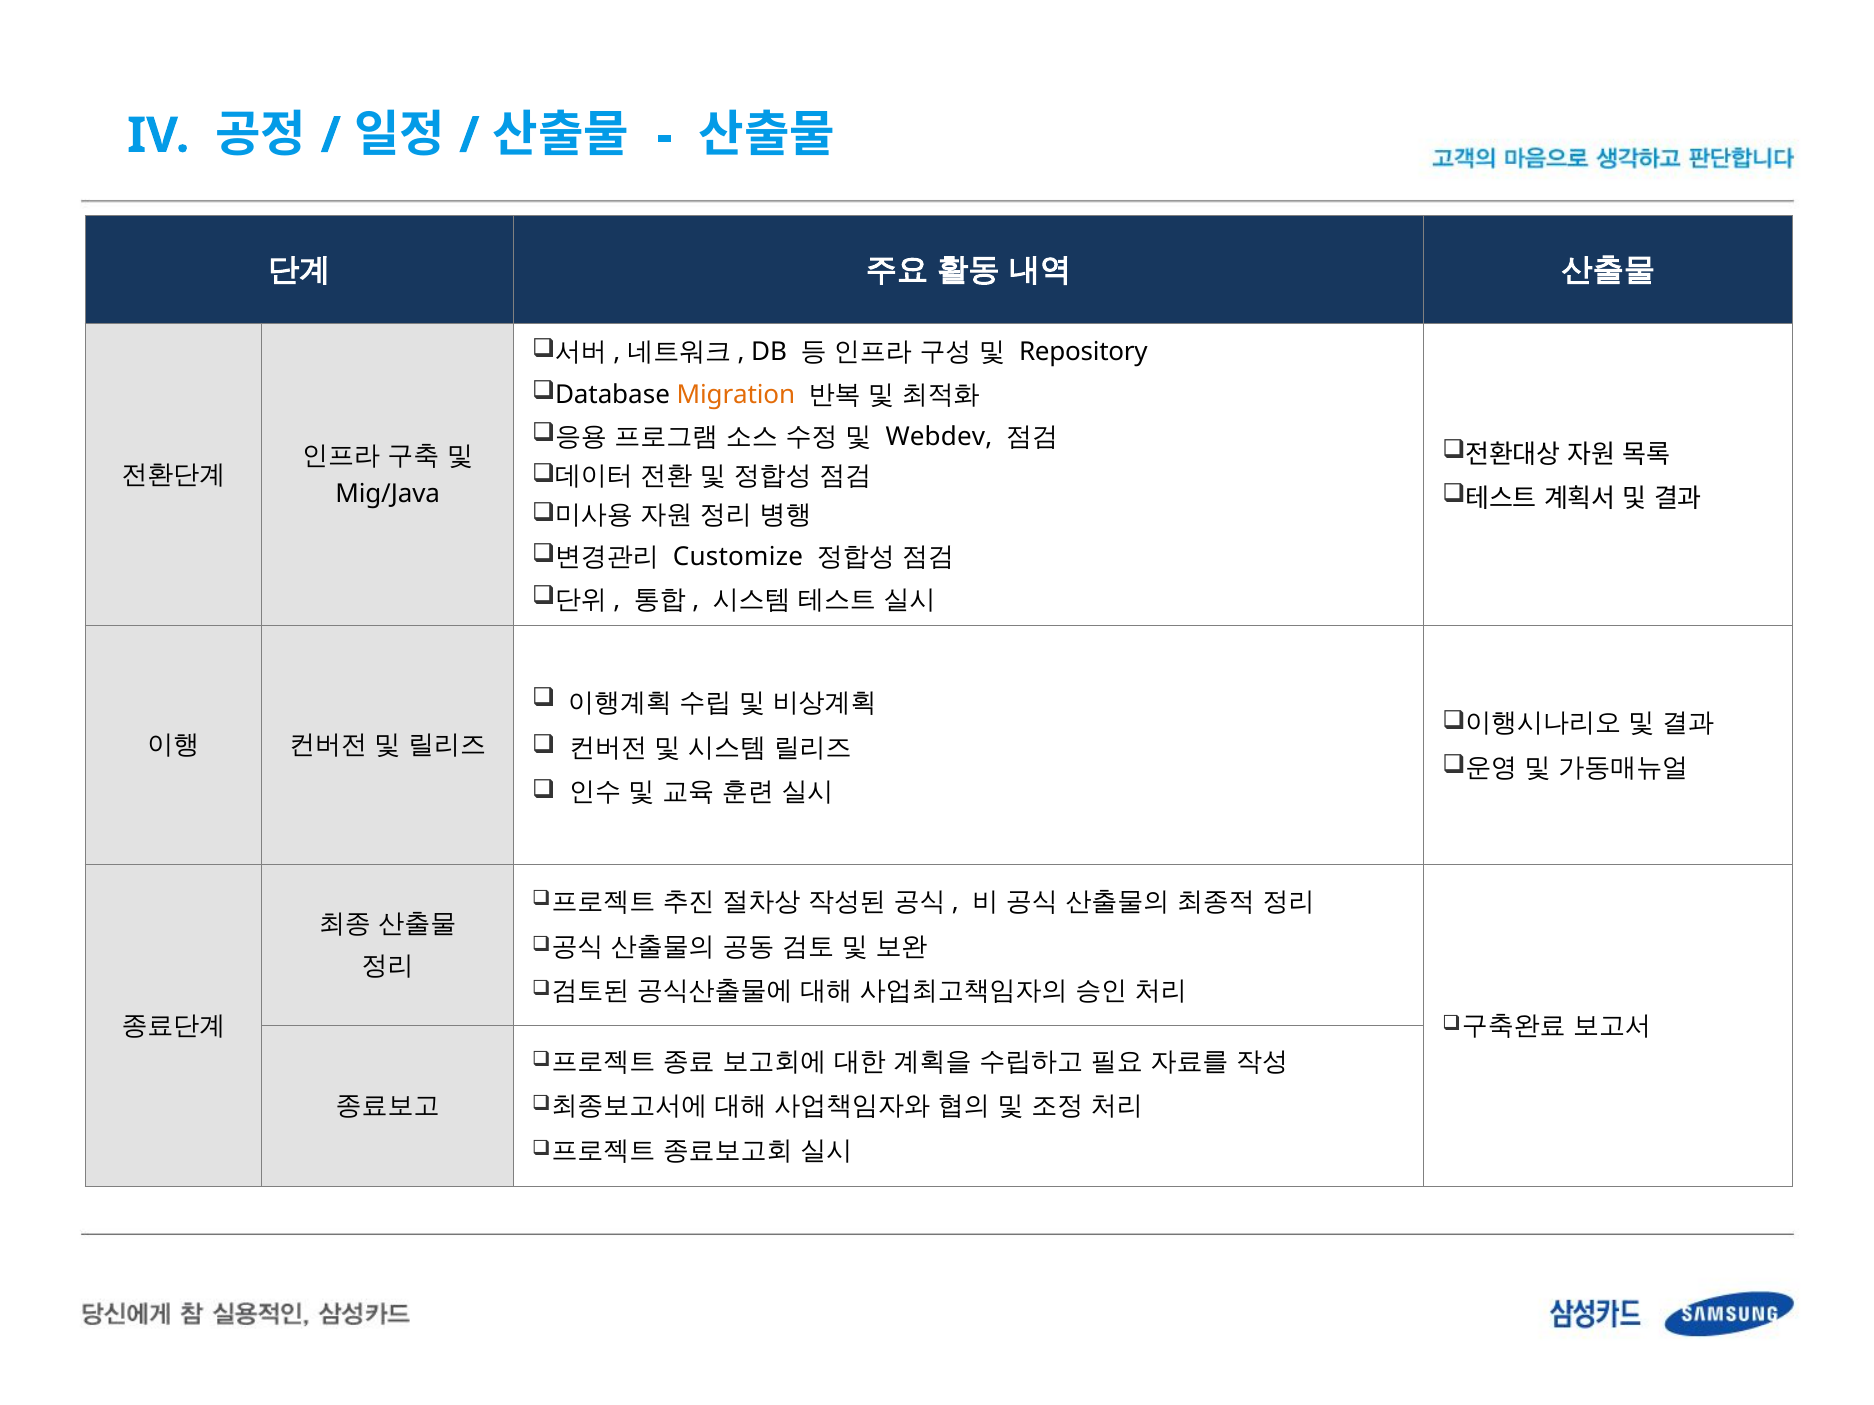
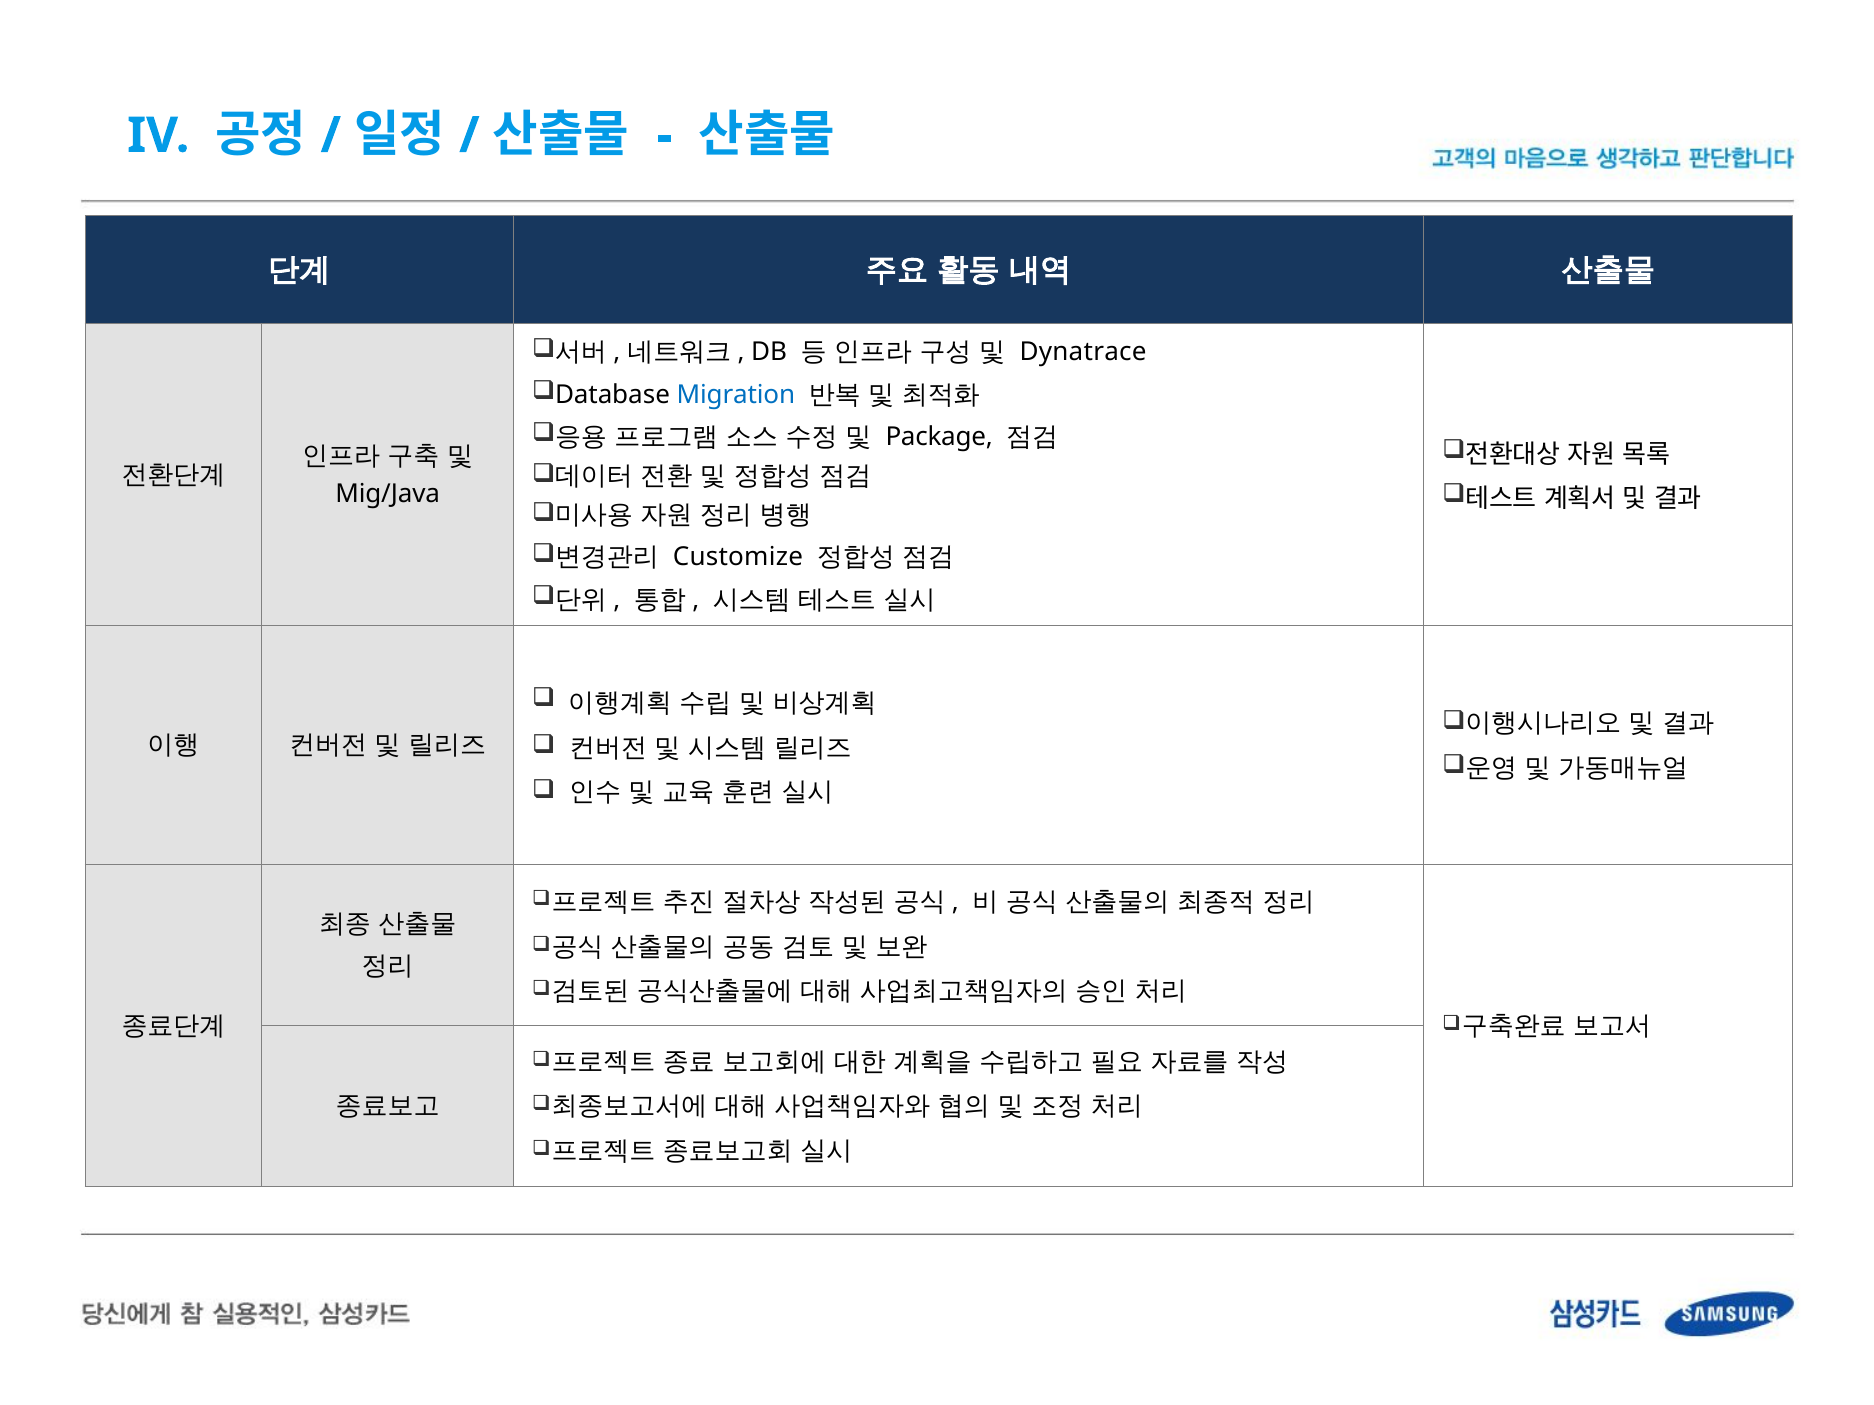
Repository: Repository -> Dynatrace (1083, 352)
Migration colour: orange -> blue (736, 395)
Webdev: Webdev -> Package (939, 437)
